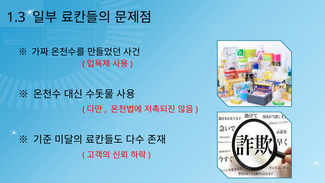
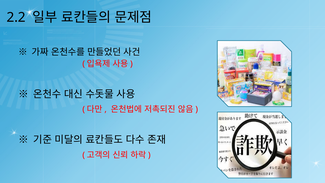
1.3: 1.3 -> 2.2 (16, 17)
